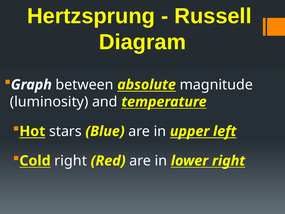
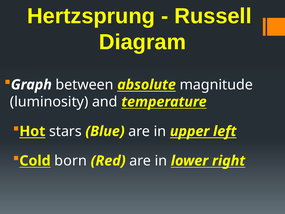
Cold right: right -> born (71, 161)
